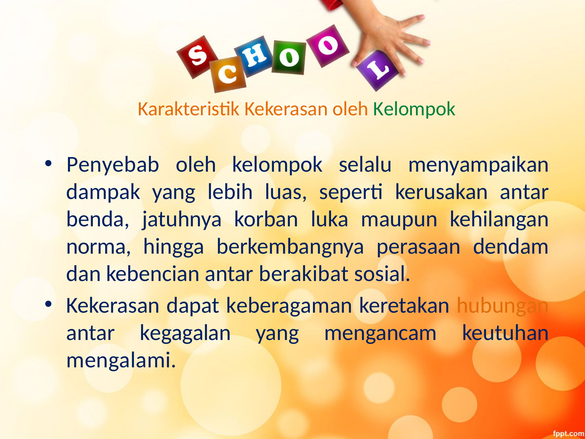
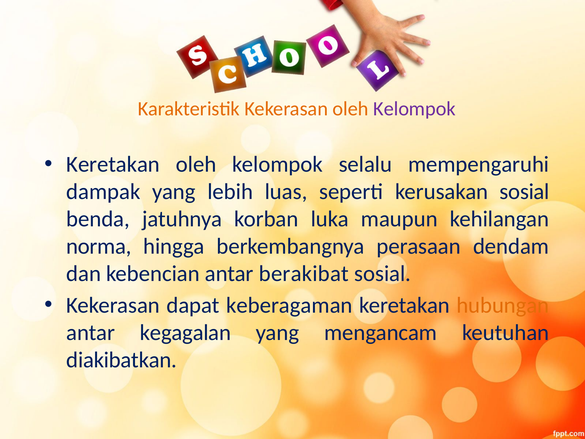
Kelompok colour: green -> purple (414, 109)
Penyebab: Penyebab -> Keretakan (113, 164)
menyampaikan: menyampaikan -> mempengaruhi (479, 164)
kerusakan antar: antar -> sosial (525, 192)
mengalami: mengalami -> diakibatkan (122, 360)
